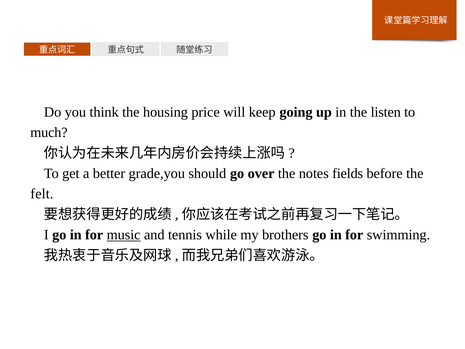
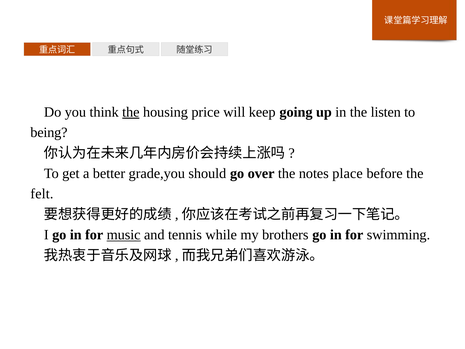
the underline: none -> present (131, 112)
much: much -> being (49, 132)
fields: fields -> place (348, 173)
